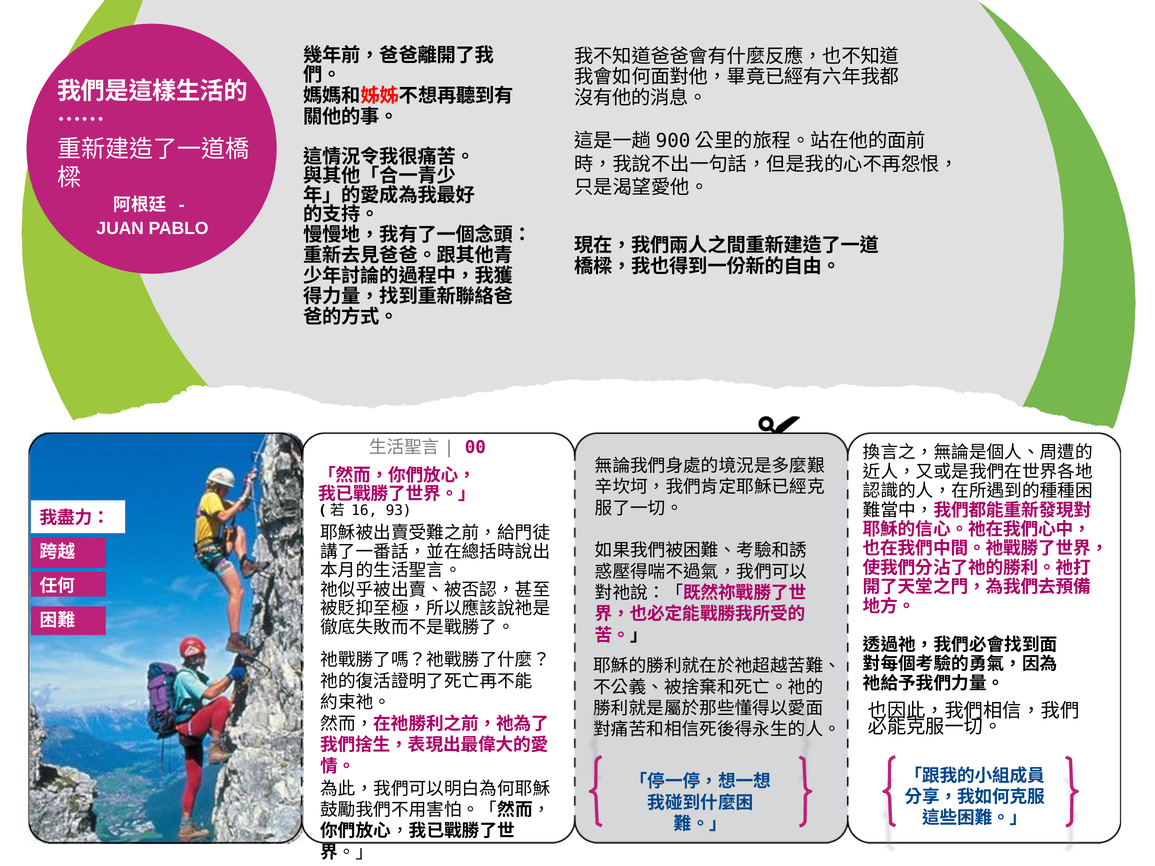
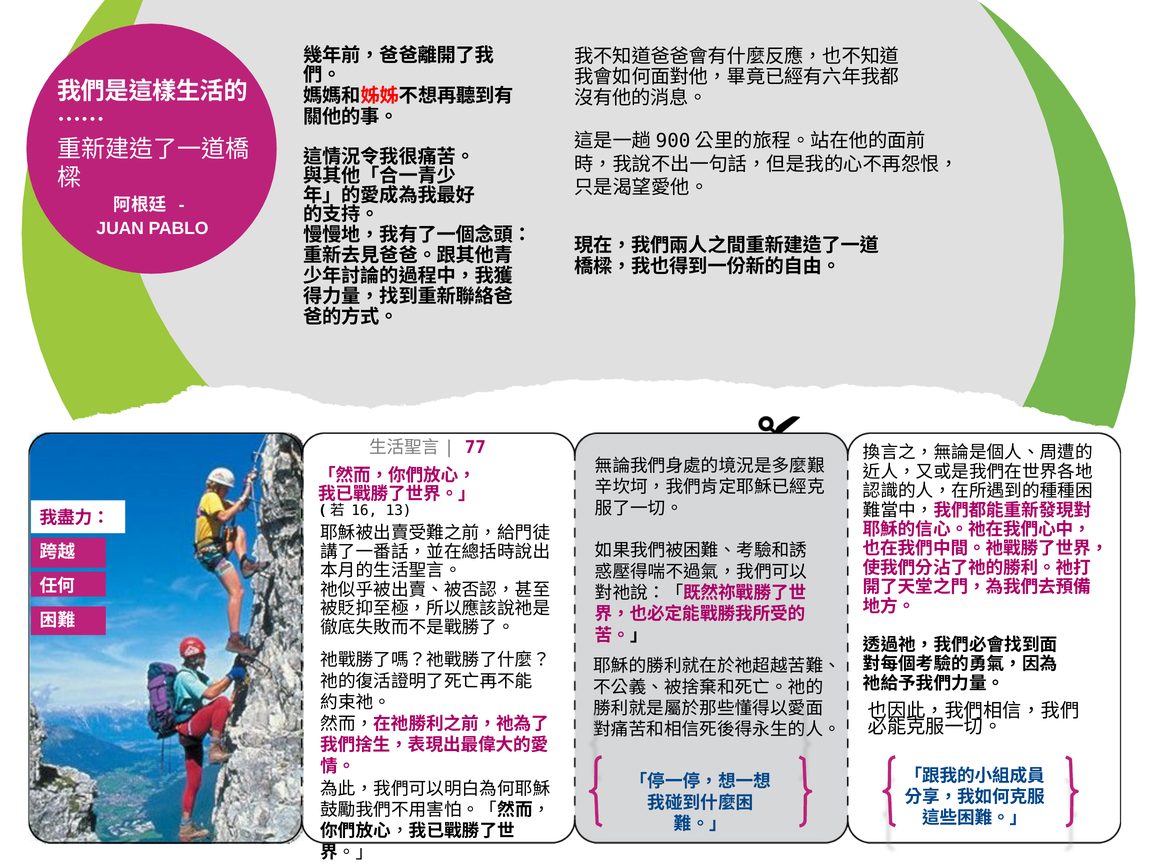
00: 00 -> 77 (475, 447)
93: 93 -> 13 (399, 511)
